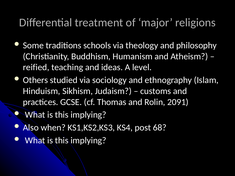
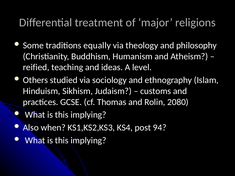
schools: schools -> equally (97, 45)
2091: 2091 -> 2080 (178, 102)
68: 68 -> 94 (160, 128)
